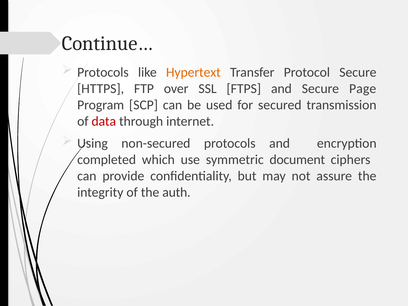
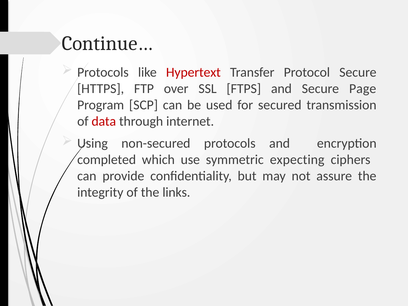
Hypertext colour: orange -> red (193, 72)
document: document -> expecting (297, 160)
auth: auth -> links (176, 192)
